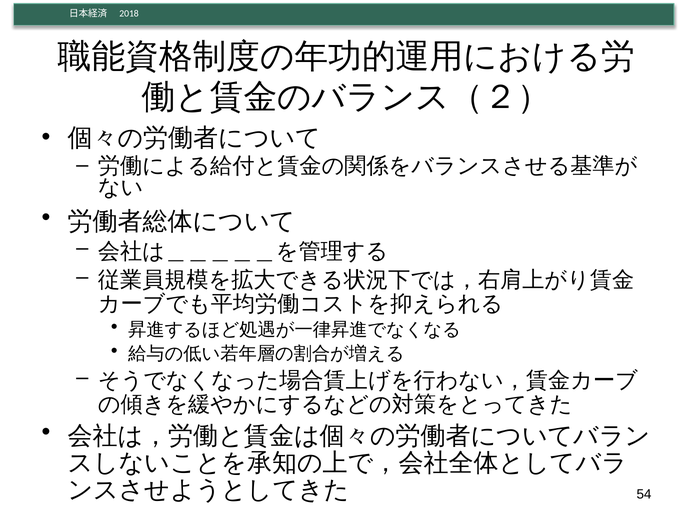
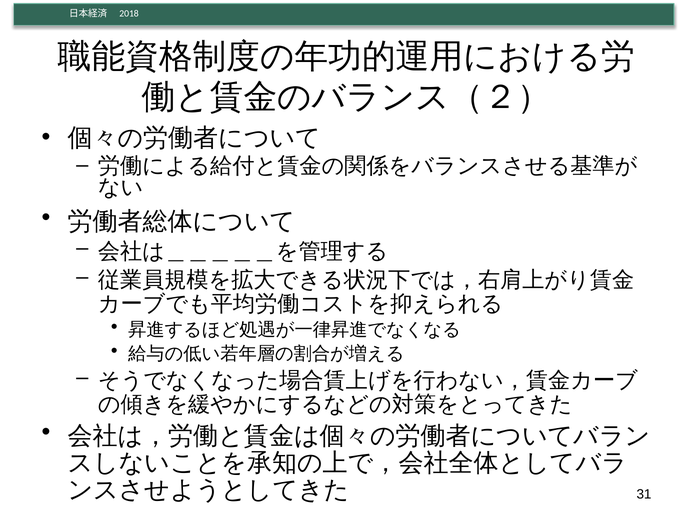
54: 54 -> 31 (644, 494)
